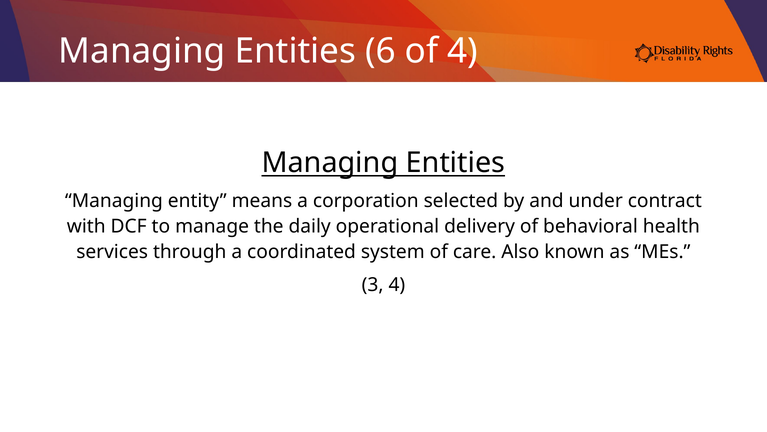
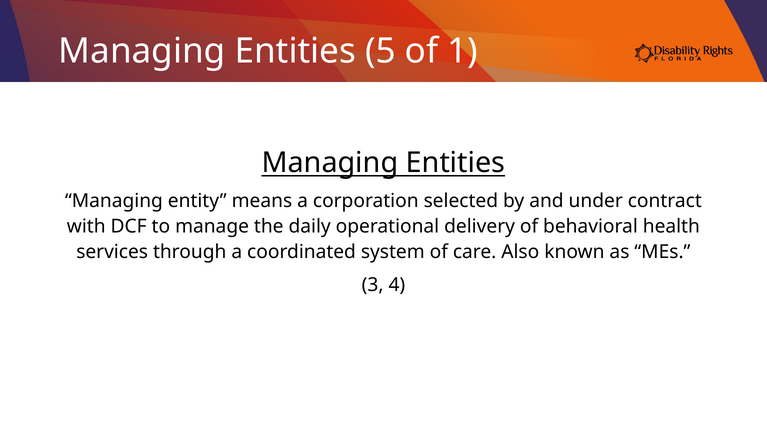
6: 6 -> 5 (380, 51)
of 4: 4 -> 1 (463, 51)
